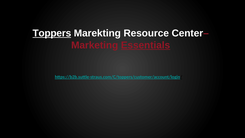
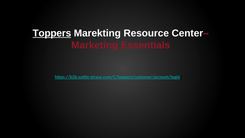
Essentials underline: present -> none (146, 45)
